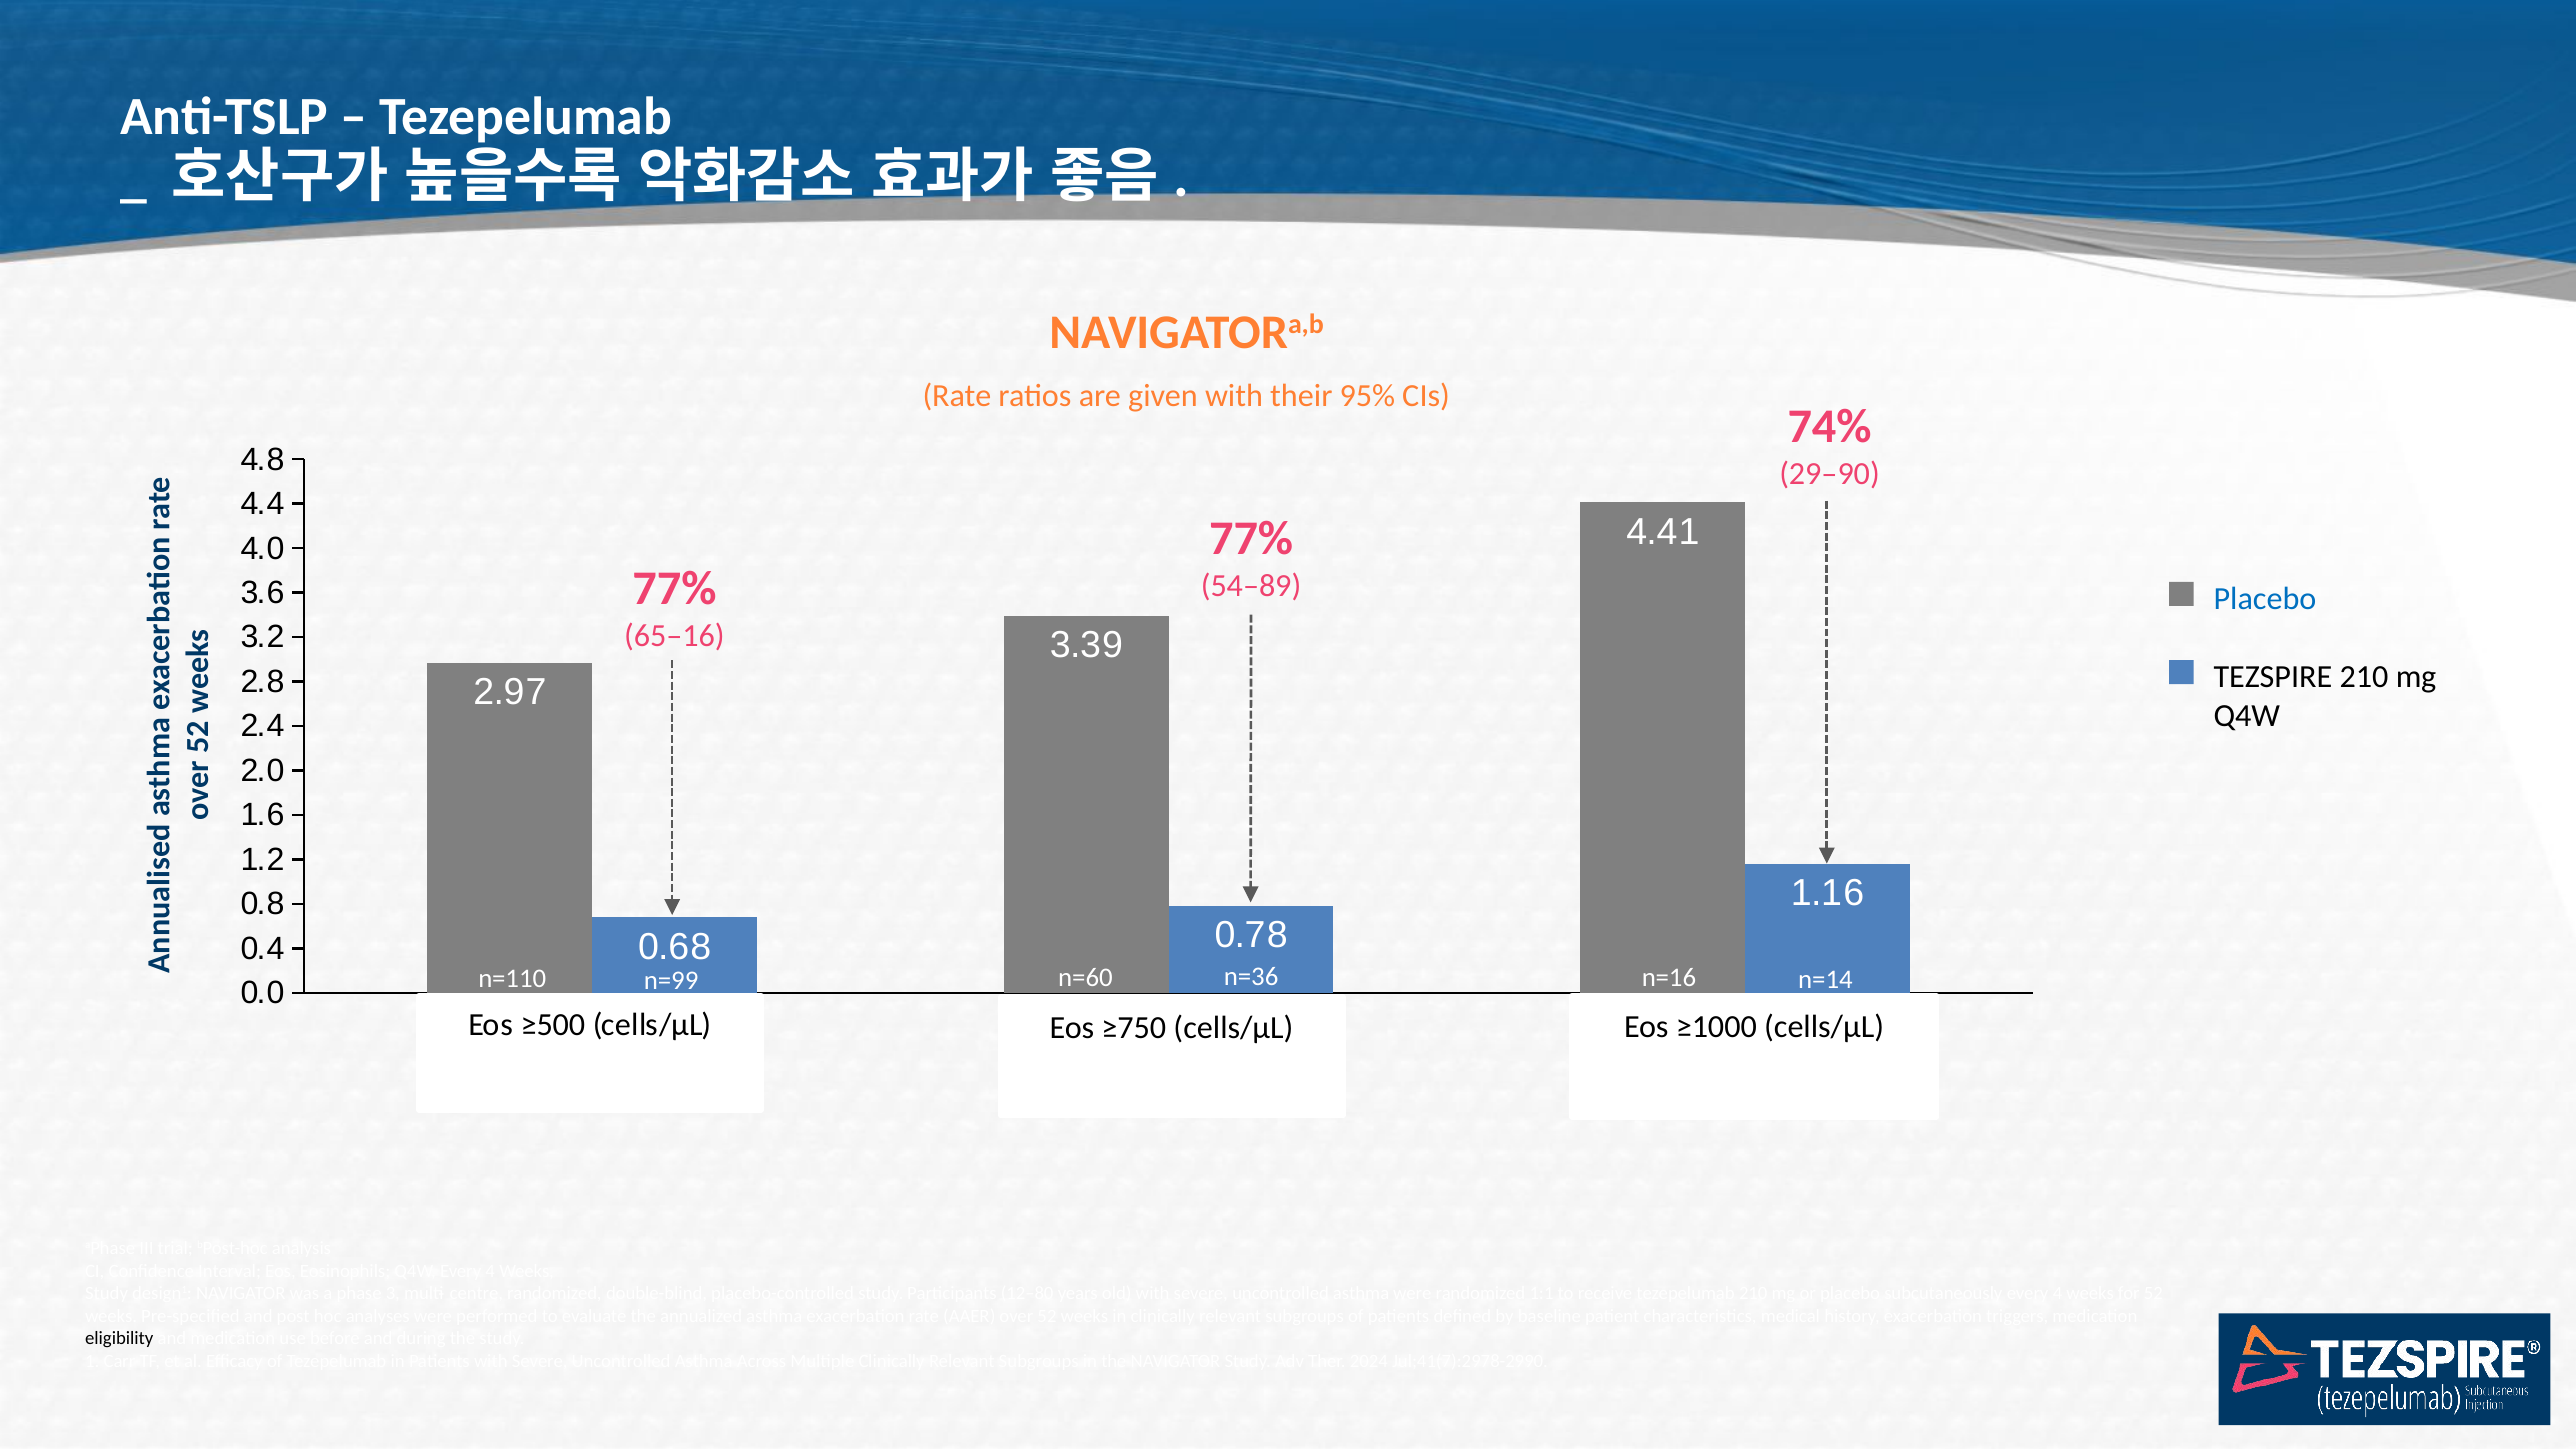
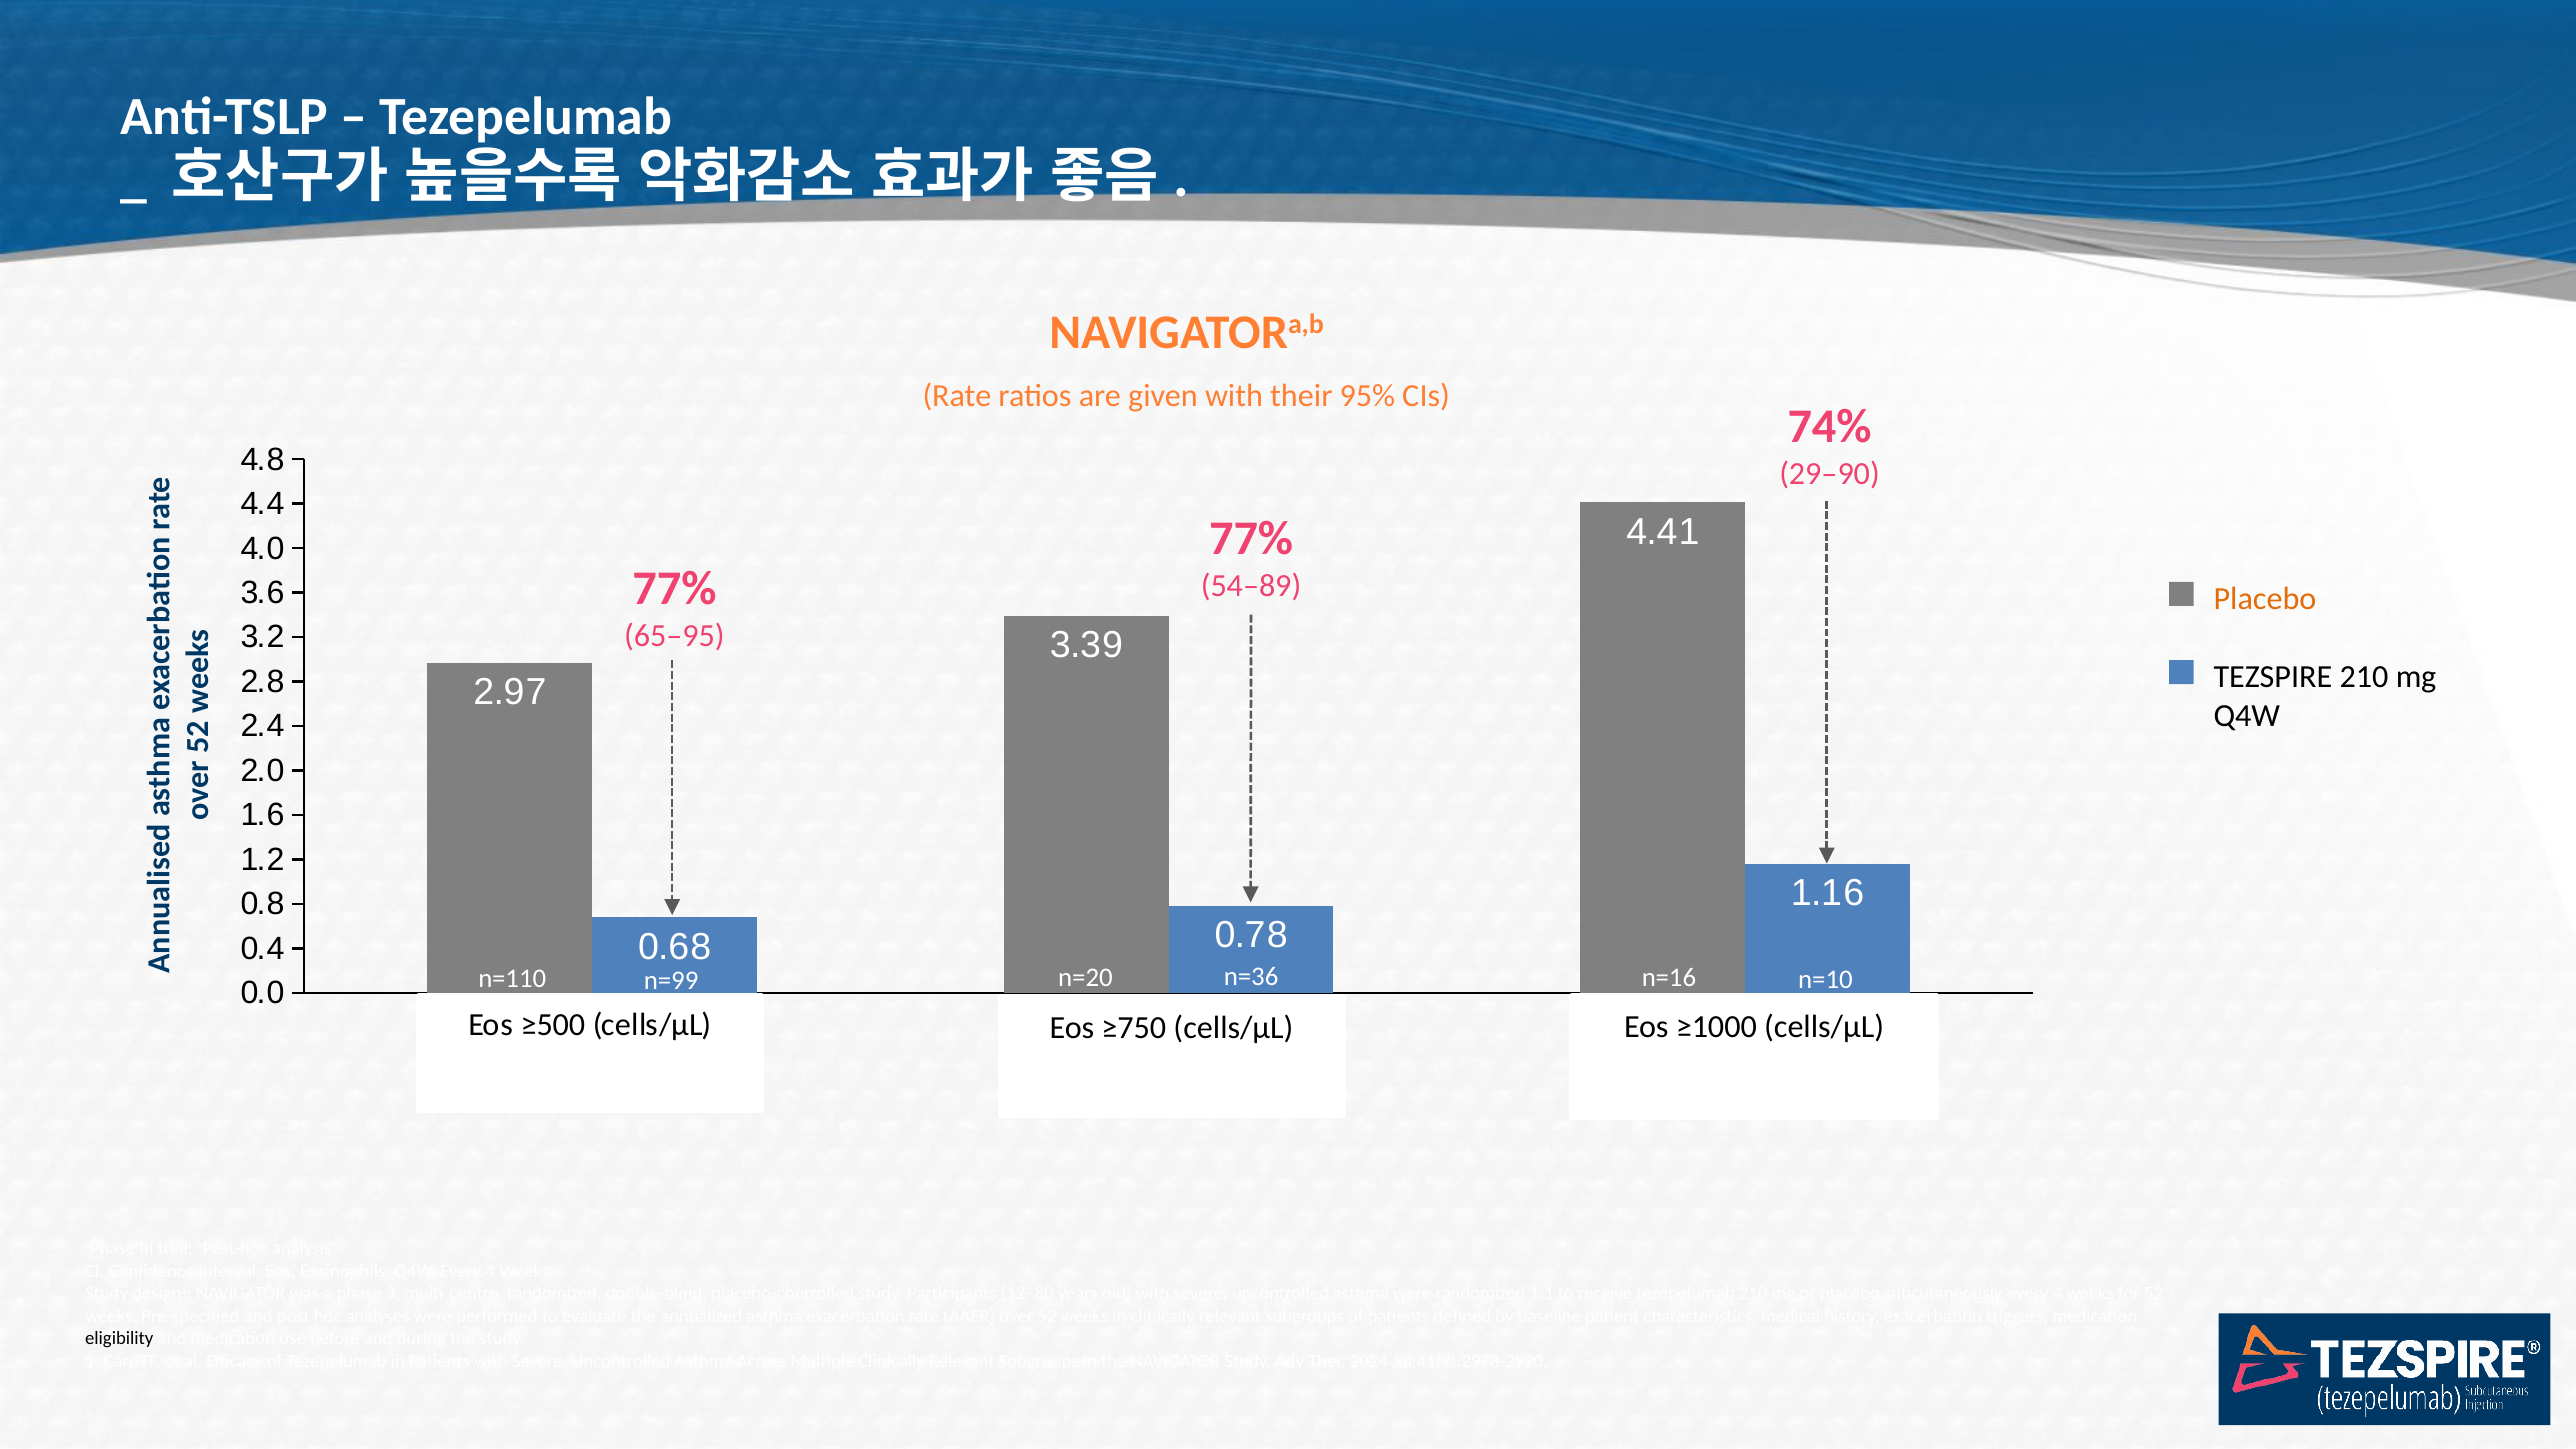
Placebo colour: blue -> orange (2265, 599)
65–16: 65–16 -> 65–95 (674, 636)
n=60: n=60 -> n=20 (1085, 978)
n=14: n=14 -> n=10 (1825, 980)
